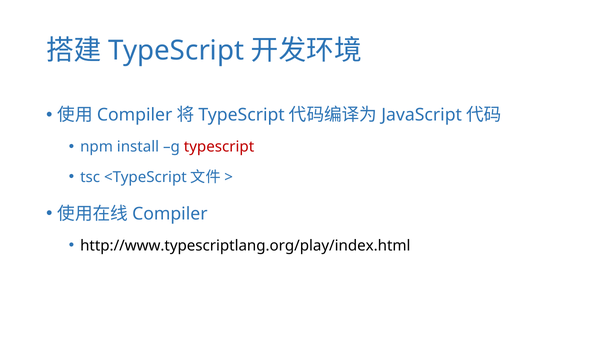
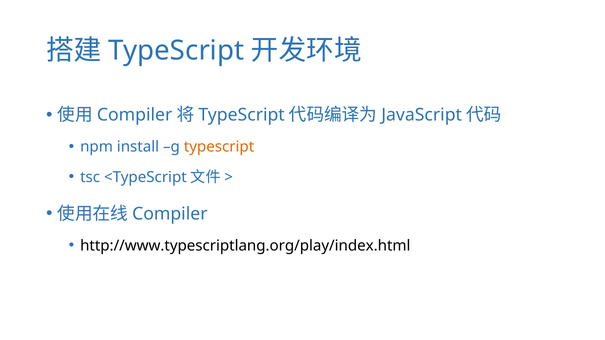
typescript colour: red -> orange (219, 147)
